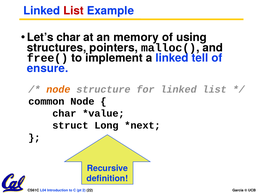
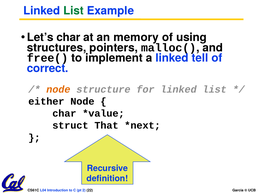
List colour: red -> green (73, 11)
ensure: ensure -> correct (48, 68)
common: common -> either (46, 102)
Long: Long -> That (106, 126)
